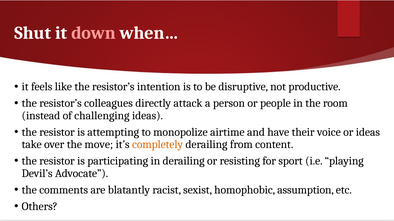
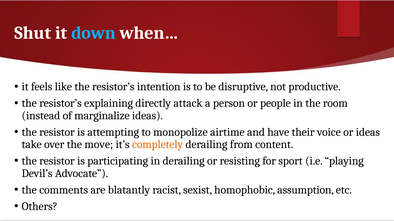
down colour: pink -> light blue (94, 33)
colleagues: colleagues -> explaining (109, 103)
challenging: challenging -> marginalize (102, 116)
